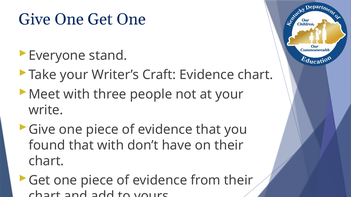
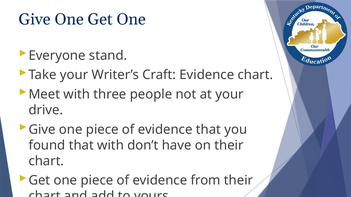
write: write -> drive (46, 110)
